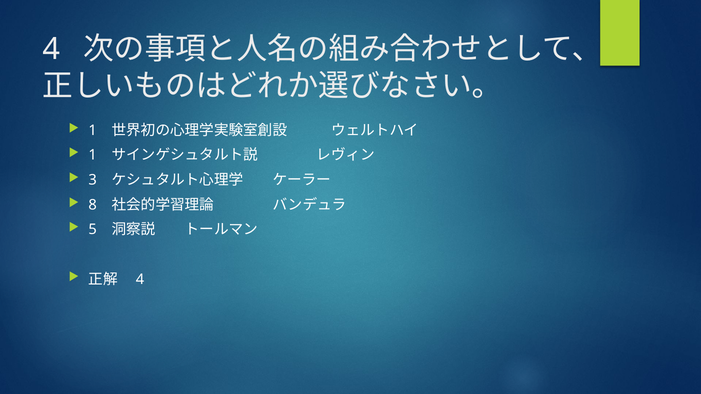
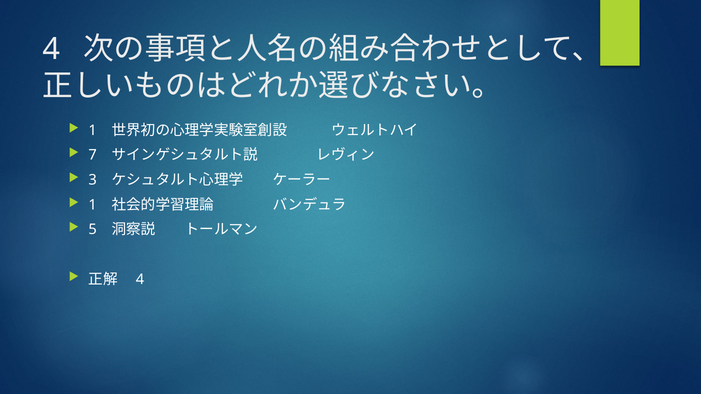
1: 1 -> 7 (93, 155)
8: 8 -> 1 (93, 205)
